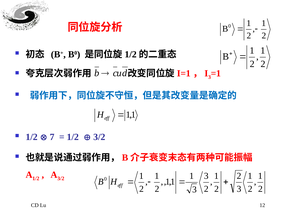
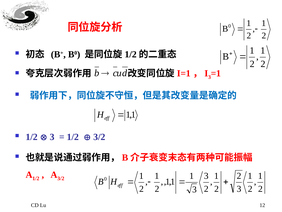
7: 7 -> 3 (52, 137)
